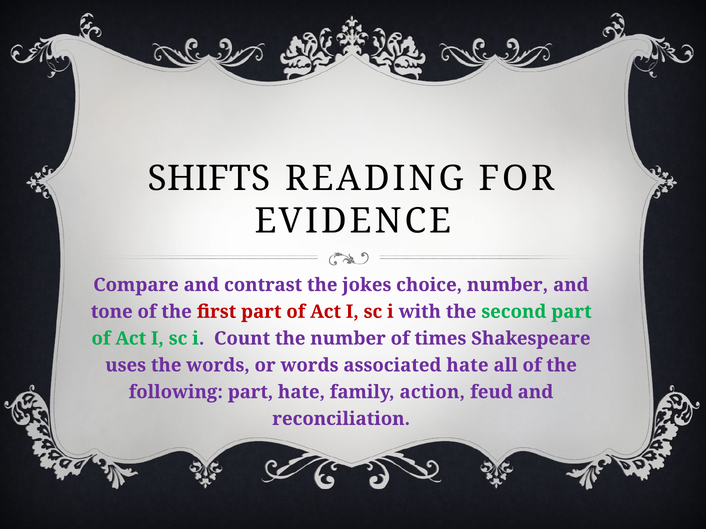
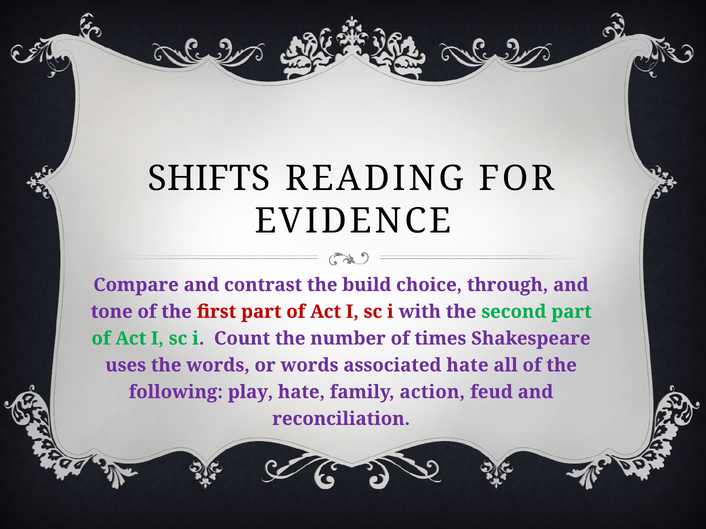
jokes: jokes -> build (367, 285)
choice number: number -> through (508, 285)
following part: part -> play (251, 392)
